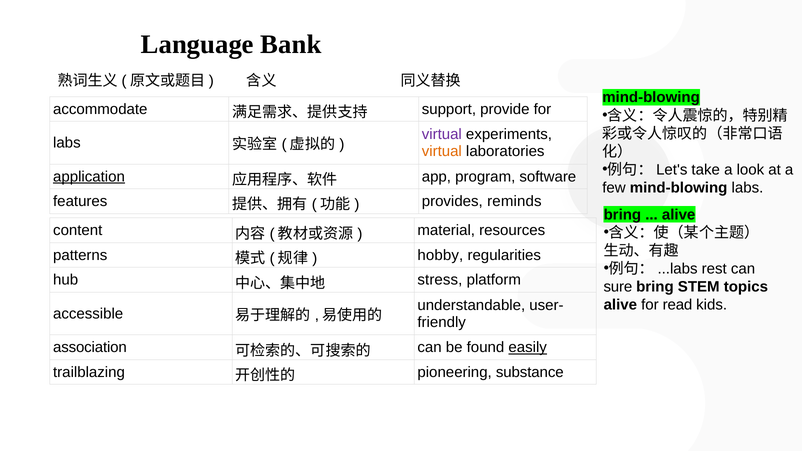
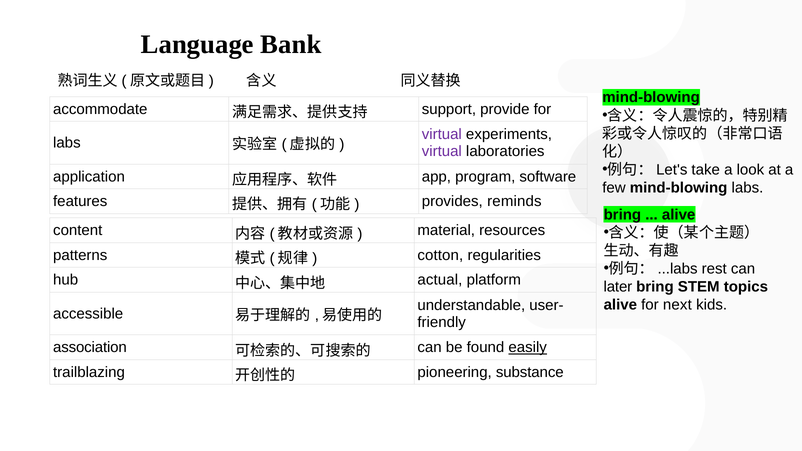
virtual colour: orange -> purple (442, 151)
application underline: present -> none (89, 177)
hobby: hobby -> cotton (440, 255)
stress: stress -> actual (440, 280)
sure: sure -> later (618, 287)
read: read -> next (677, 305)
